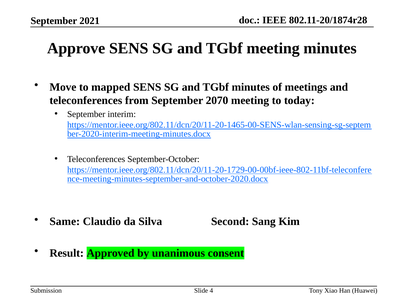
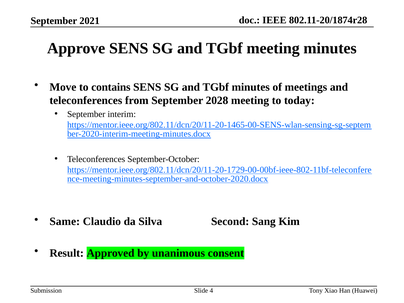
mapped: mapped -> contains (111, 87)
2070: 2070 -> 2028 (217, 100)
